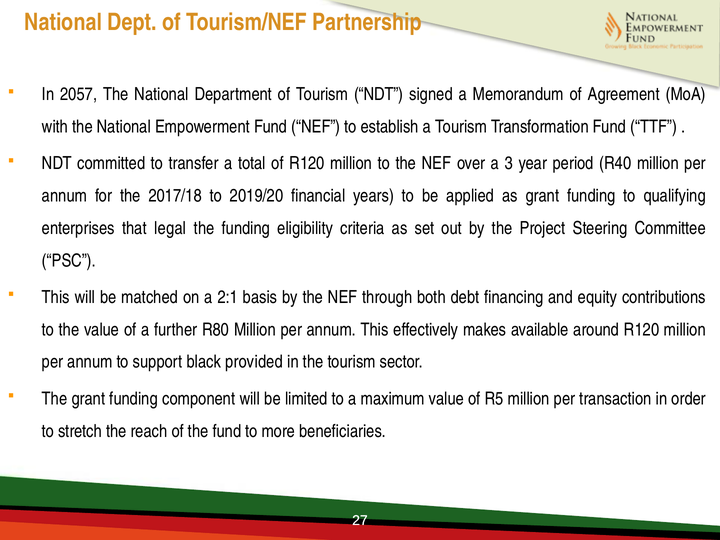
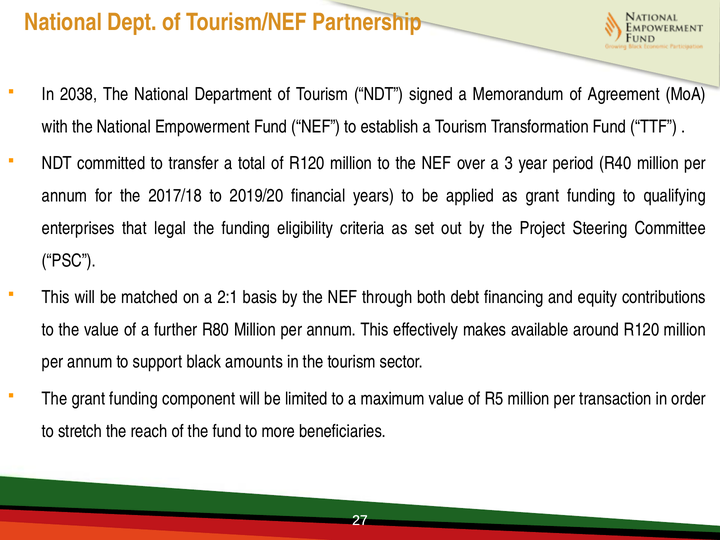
2057: 2057 -> 2038 (79, 94)
provided: provided -> amounts (254, 362)
